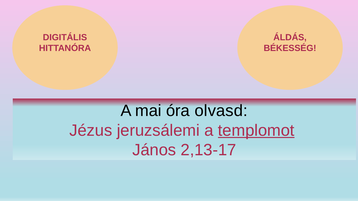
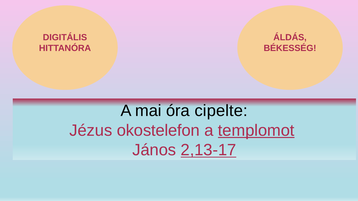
olvasd: olvasd -> cipelte (221, 111)
jeruzsálemi: jeruzsálemi -> okostelefon (158, 131)
2,13-17 underline: none -> present (208, 150)
